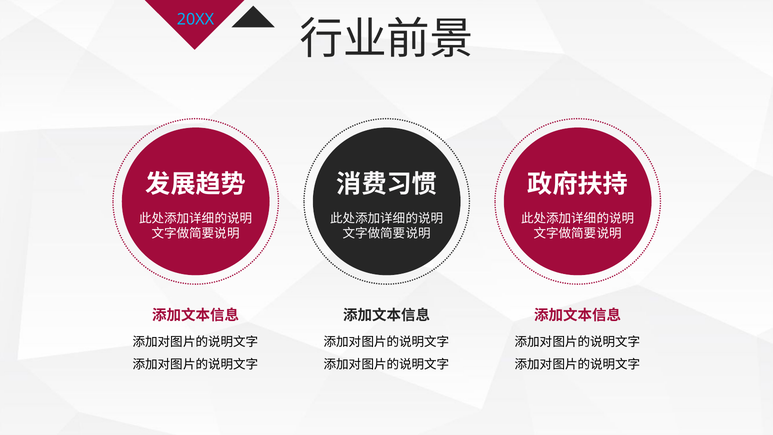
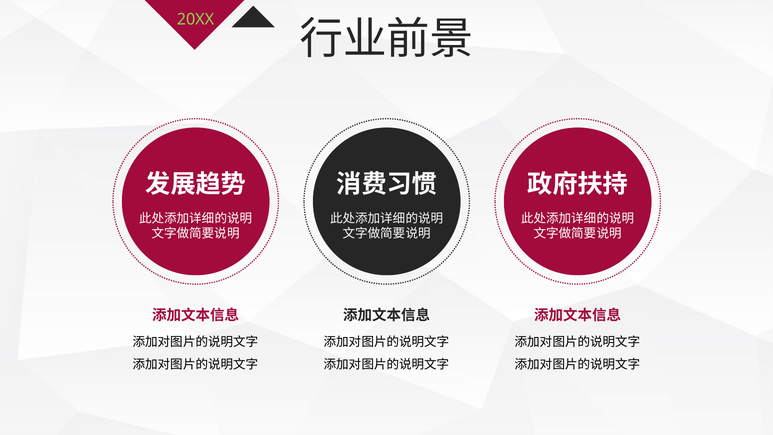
20XX colour: light blue -> light green (195, 19)
